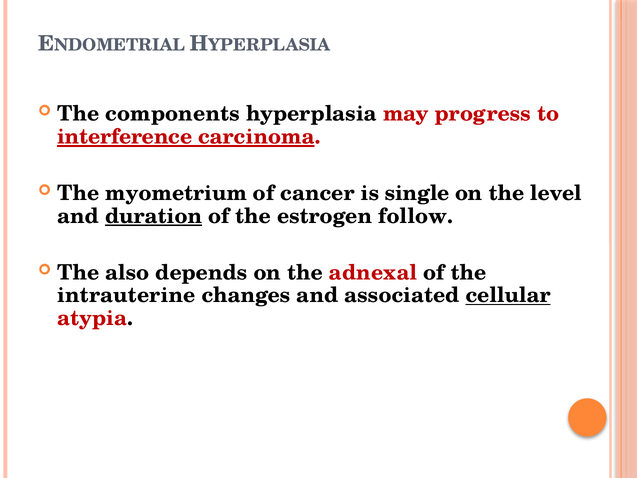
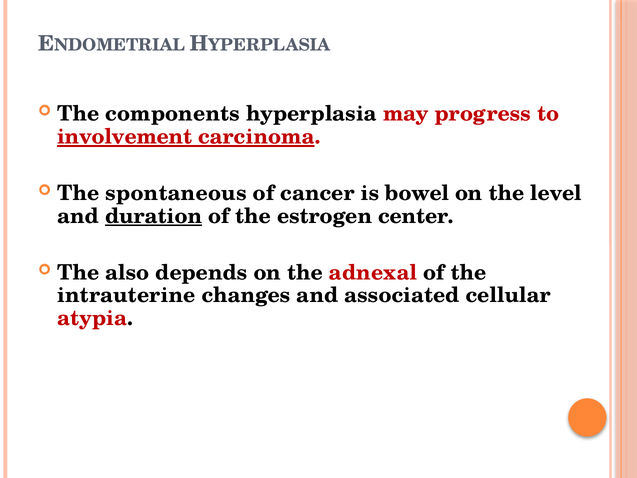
interference: interference -> involvement (125, 137)
myometrium: myometrium -> spontaneous (176, 193)
single: single -> bowel (417, 193)
follow: follow -> center (416, 216)
cellular underline: present -> none (508, 295)
